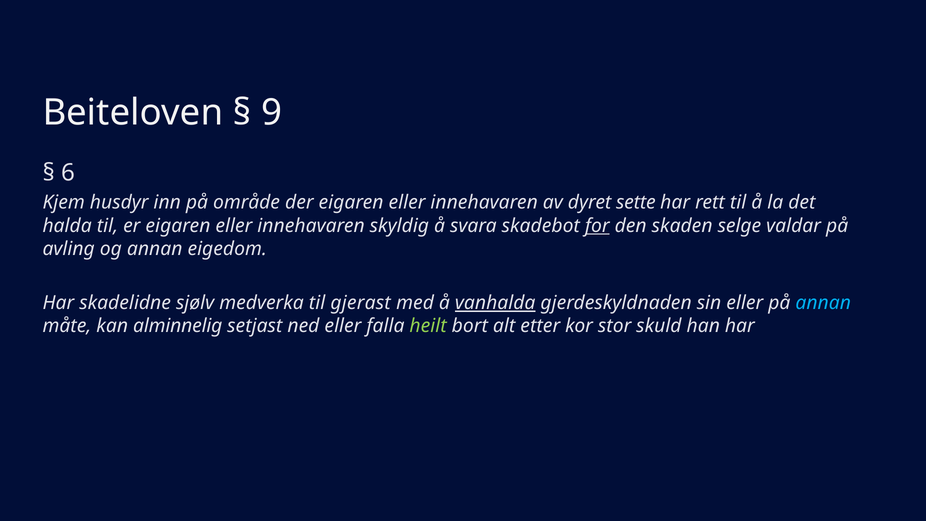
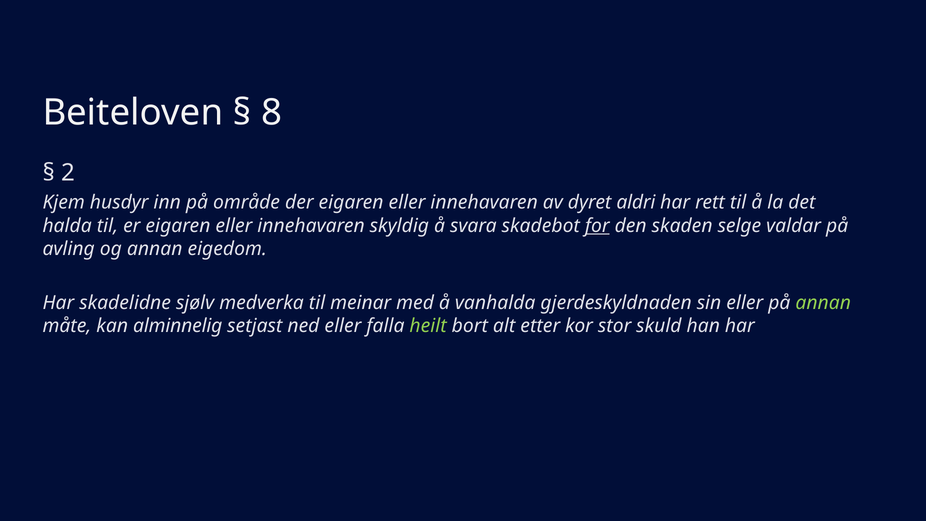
9: 9 -> 8 (272, 112)
6: 6 -> 2 (68, 173)
sette: sette -> aldri (636, 203)
gjerast: gjerast -> meinar (361, 303)
vanhalda underline: present -> none (495, 303)
annan colour: light blue -> light green (823, 303)
